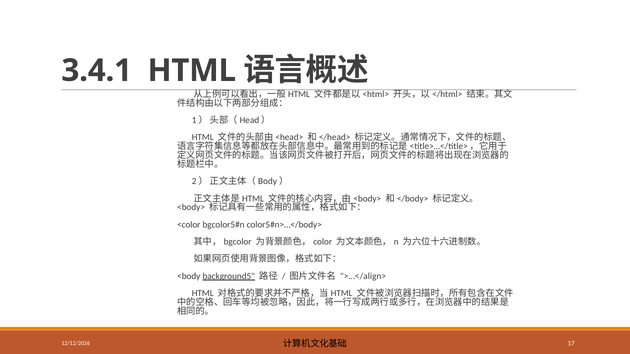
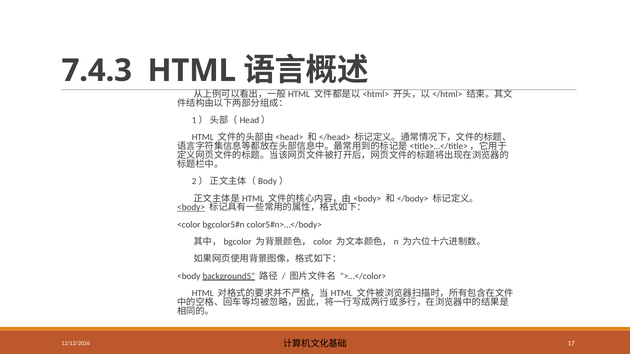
3.4.1: 3.4.1 -> 7.4.3 (97, 71)
<body> underline: none -> present (191, 208)
>…</align>: >…</align> -> >…</color> (363, 276)
